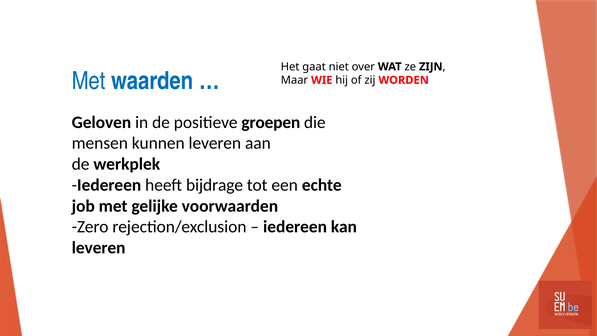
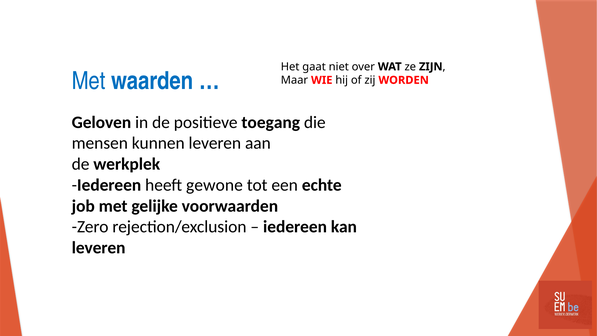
groepen: groepen -> toegang (271, 122)
bijdrage: bijdrage -> gewone (214, 185)
